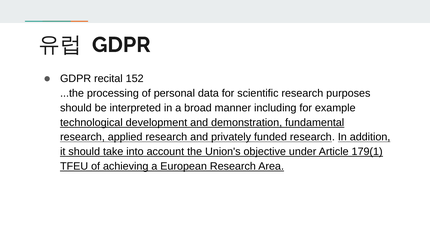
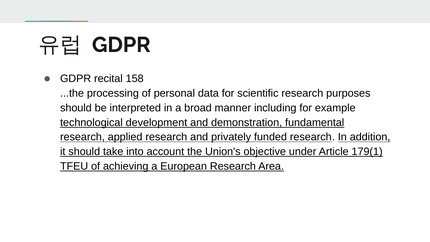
152: 152 -> 158 (135, 79)
